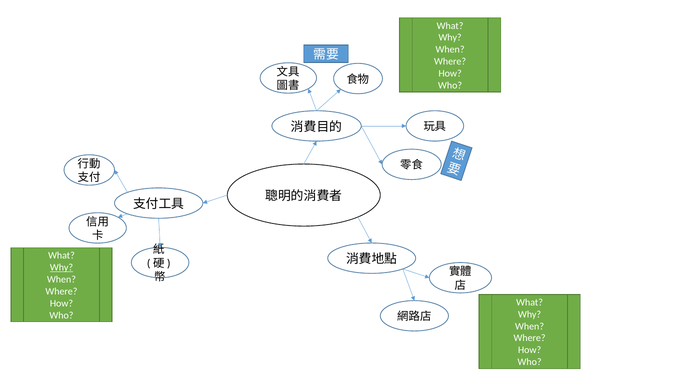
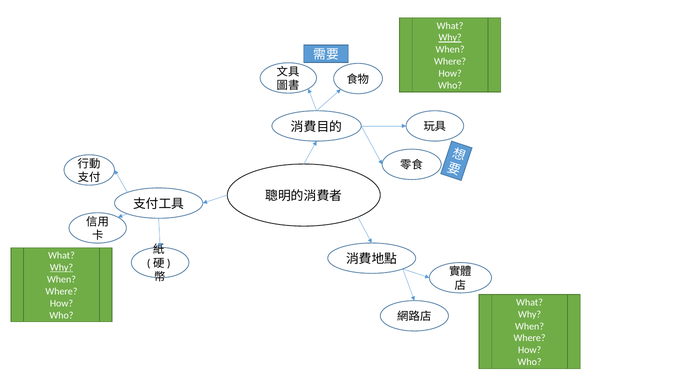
Why underline: none -> present (450, 38)
